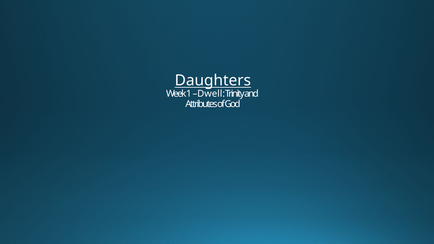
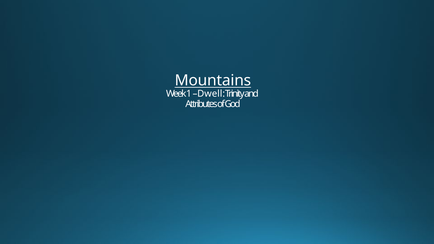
Daughters: Daughters -> Mountains (213, 80)
